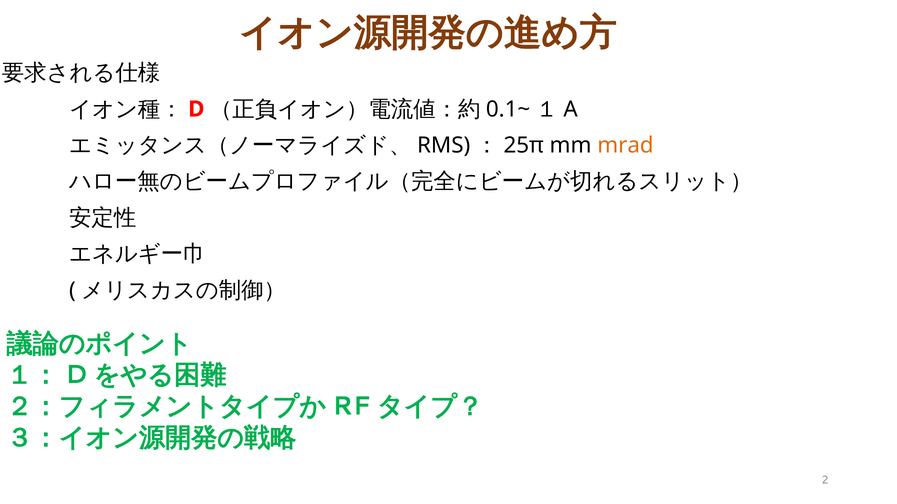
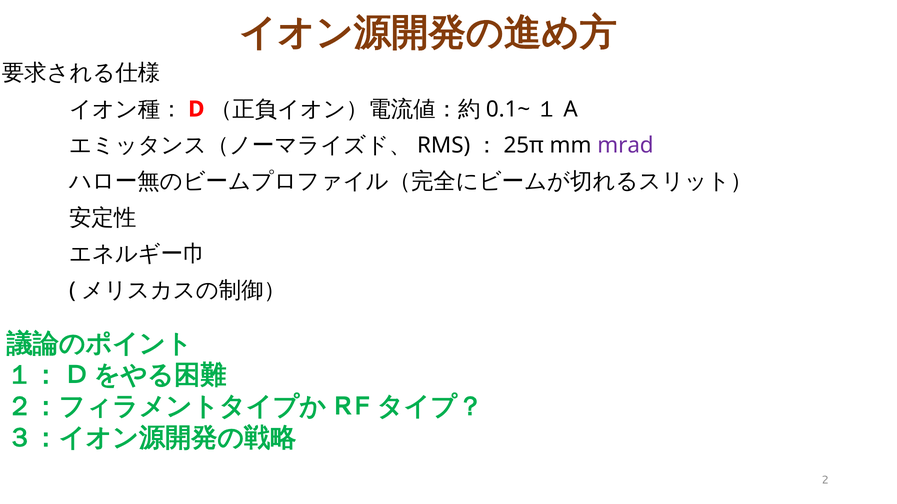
mrad colour: orange -> purple (626, 146)
